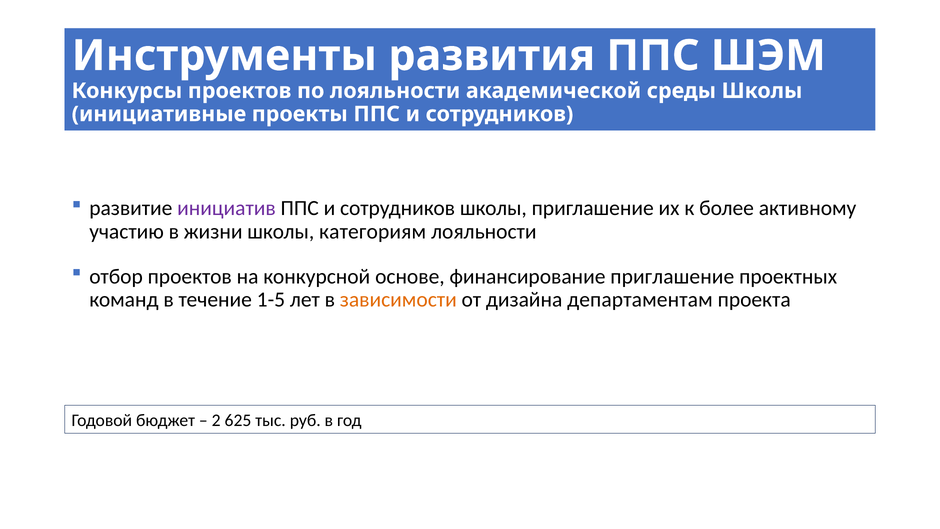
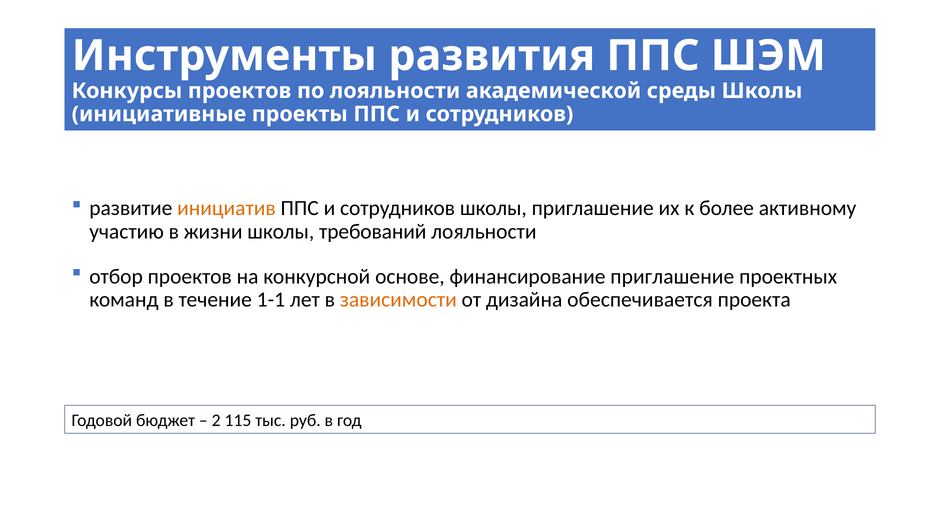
инициатив colour: purple -> orange (226, 208)
категориям: категориям -> требований (373, 232)
1-5: 1-5 -> 1-1 (271, 300)
департаментам: департаментам -> обеспечивается (640, 300)
625: 625 -> 115 (238, 420)
